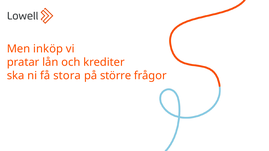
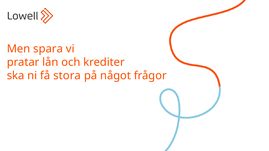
inköp: inköp -> spara (48, 49)
större: större -> något (116, 76)
